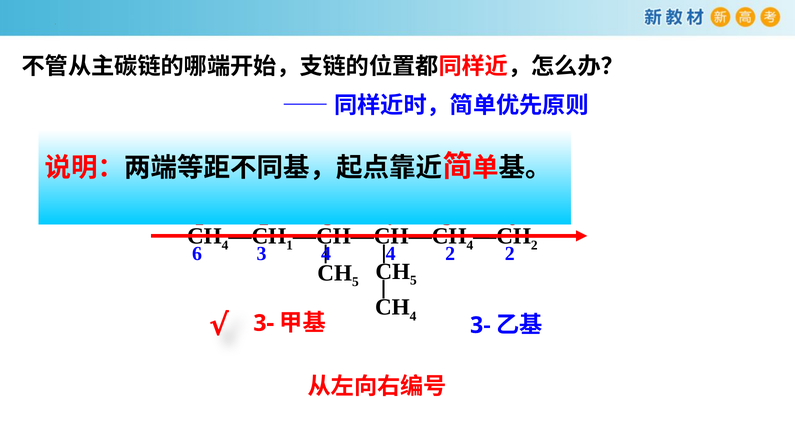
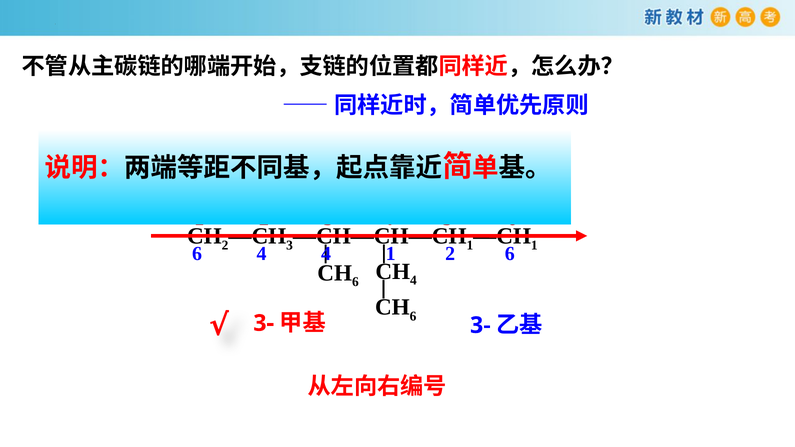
4: 4 -> 2 (225, 245)
1: 1 -> 3 (290, 245)
4: 4 -> 1 (470, 245)
2: 2 -> 1 (534, 245)
6 3: 3 -> 4 (262, 254)
4 4: 4 -> 1 (391, 254)
2 2: 2 -> 6 (510, 254)
5: 5 -> 4 (413, 281)
5: 5 -> 6 (355, 282)
4: 4 -> 6 (413, 316)
